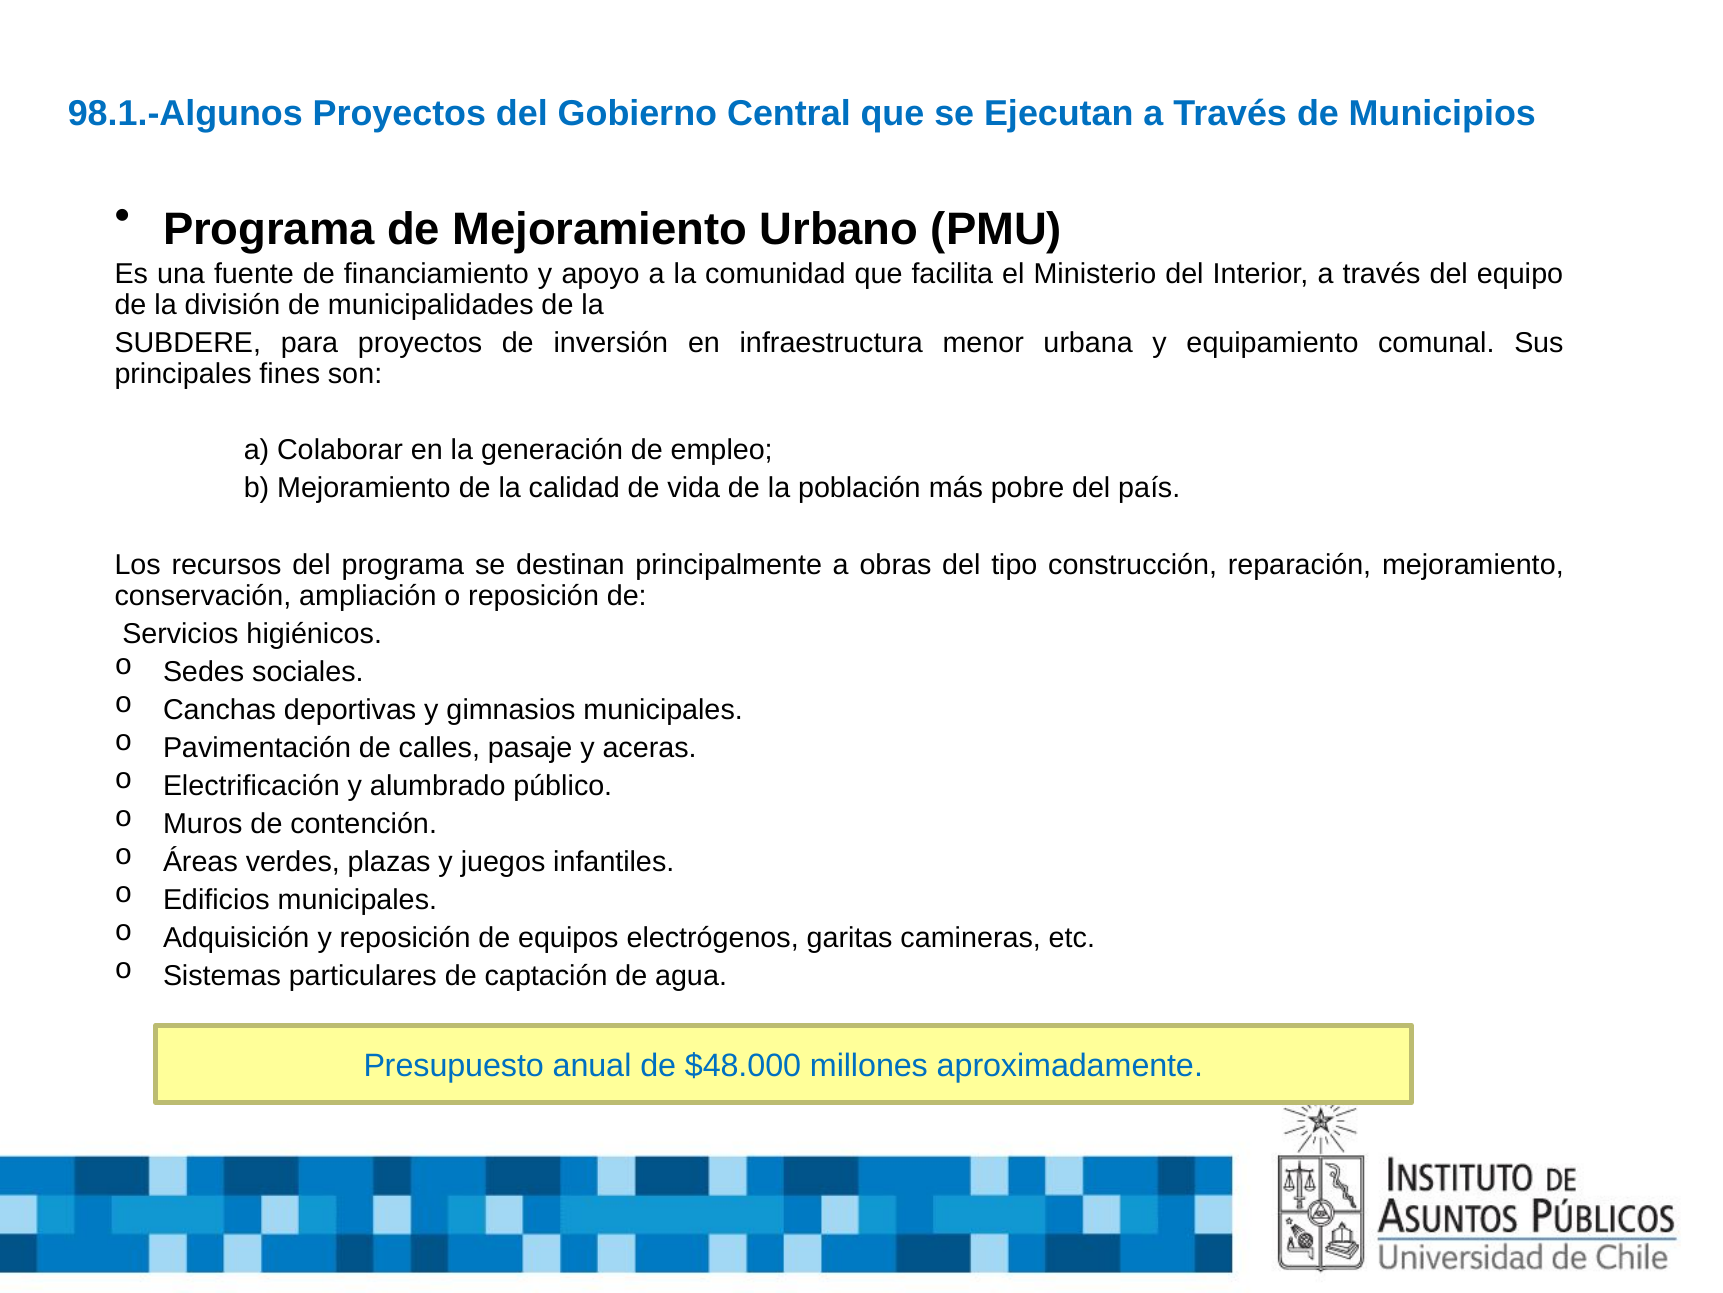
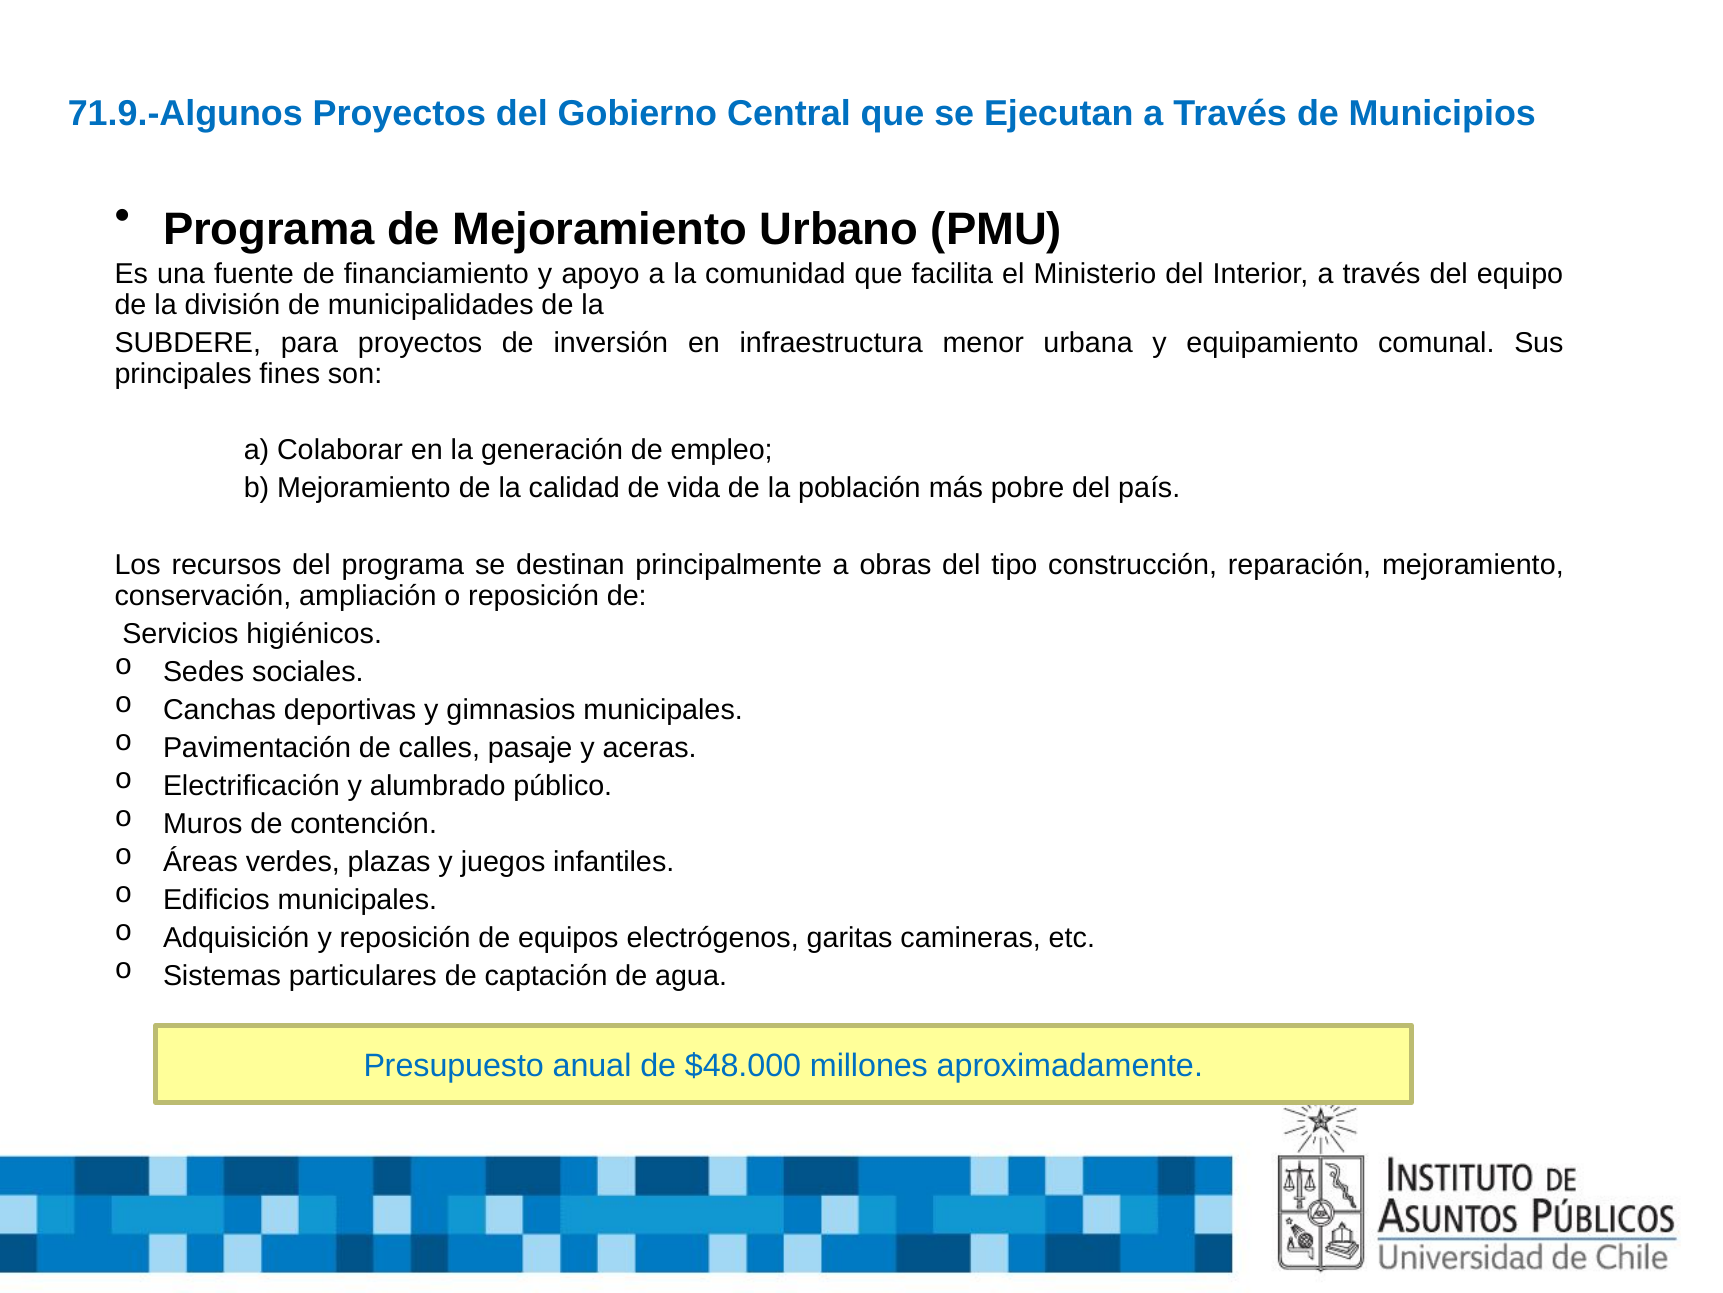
98.1.-Algunos: 98.1.-Algunos -> 71.9.-Algunos (185, 114)
